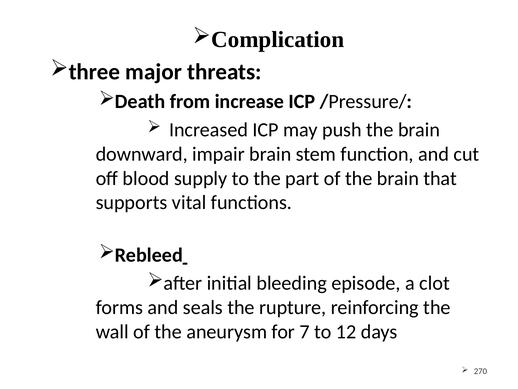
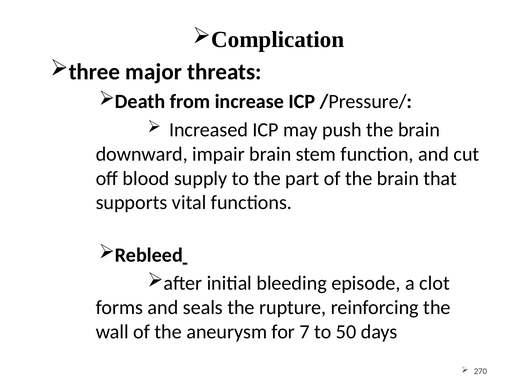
12: 12 -> 50 (346, 331)
